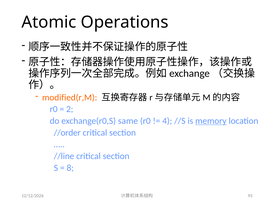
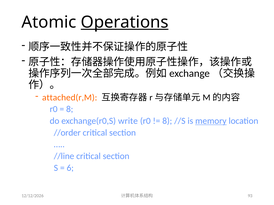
Operations underline: none -> present (125, 22)
modified(r,M: modified(r,M -> attached(r,M (70, 98)
2: 2 -> 8 (70, 109)
same: same -> write (128, 121)
4: 4 -> 8 (167, 121)
8: 8 -> 6 (70, 168)
